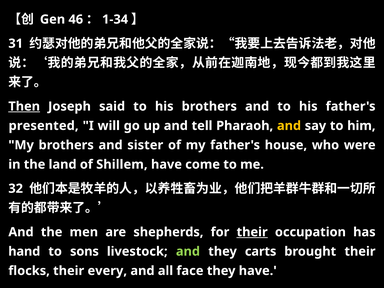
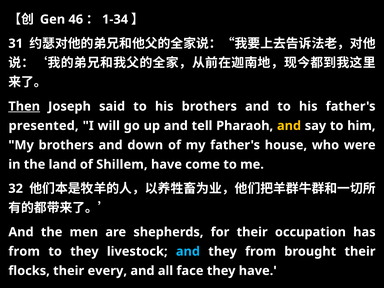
sister: sister -> down (145, 145)
their underline: present -> none (252, 232)
hand: hand -> from (24, 251)
to sons: sons -> they (84, 251)
and colour: light green -> light blue (188, 251)
they carts: carts -> from (261, 251)
